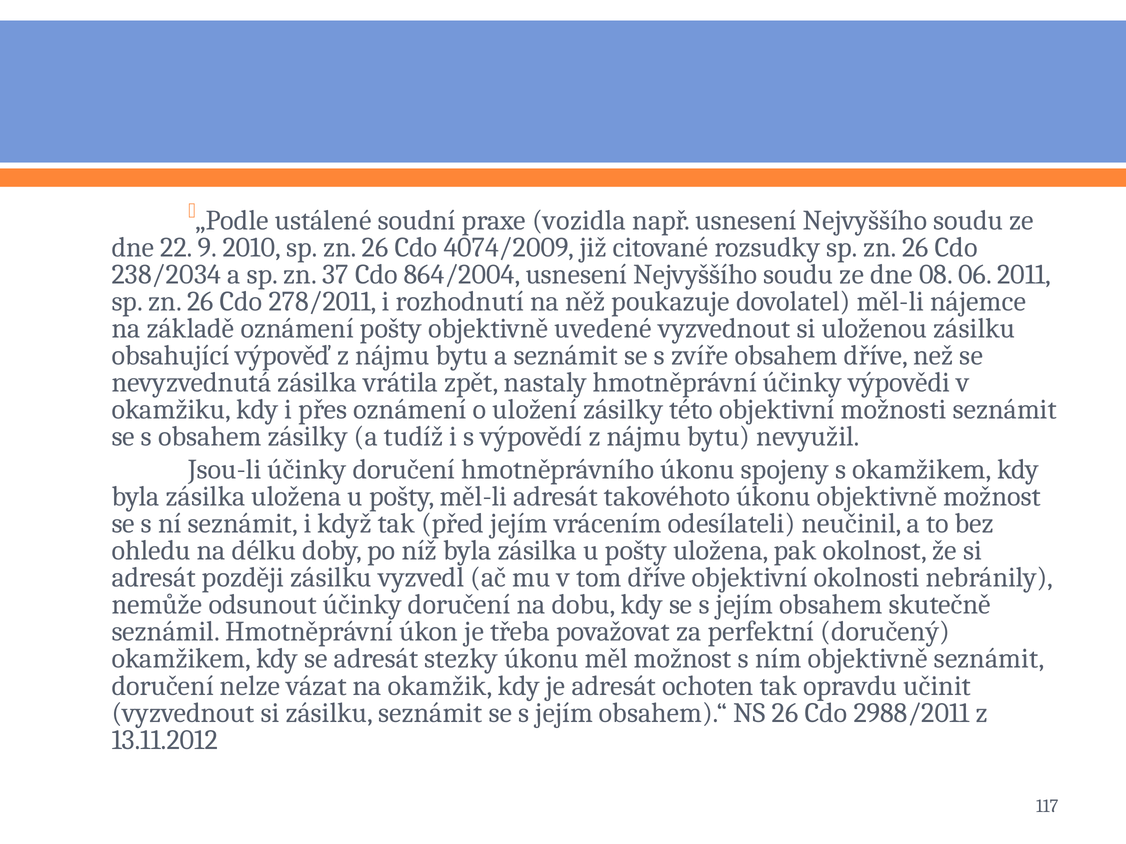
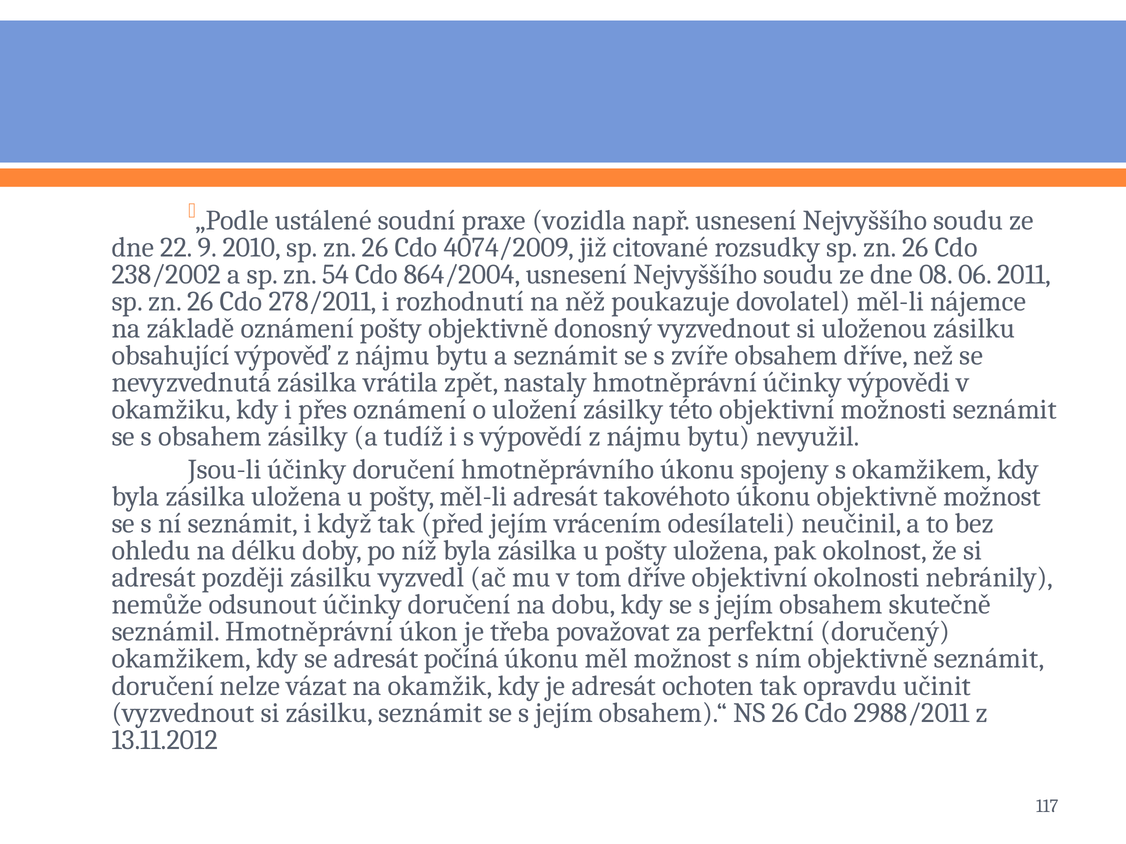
238/2034: 238/2034 -> 238/2002 (166, 275)
37: 37 -> 54 (336, 275)
uvedené: uvedené -> donosný (603, 329)
stezky: stezky -> počíná (461, 659)
